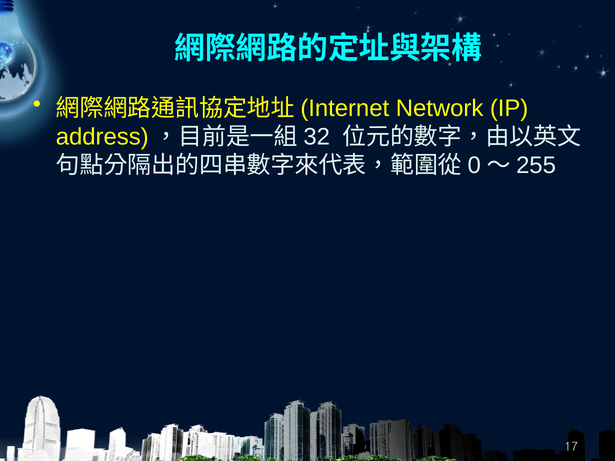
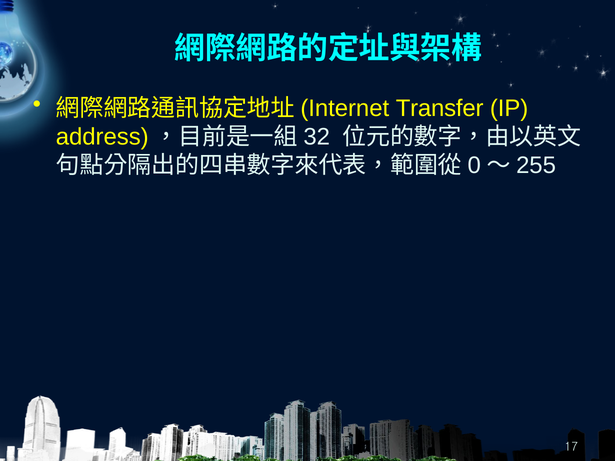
Network: Network -> Transfer (440, 108)
